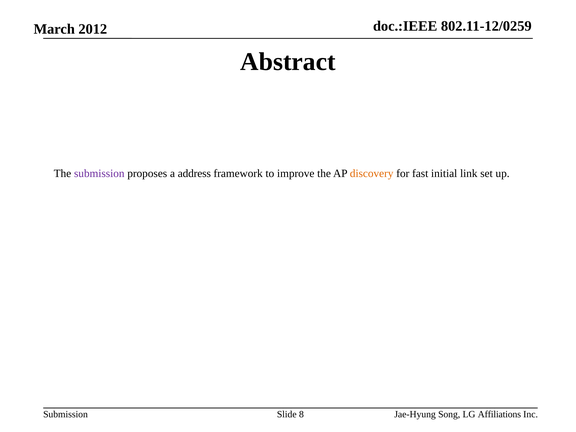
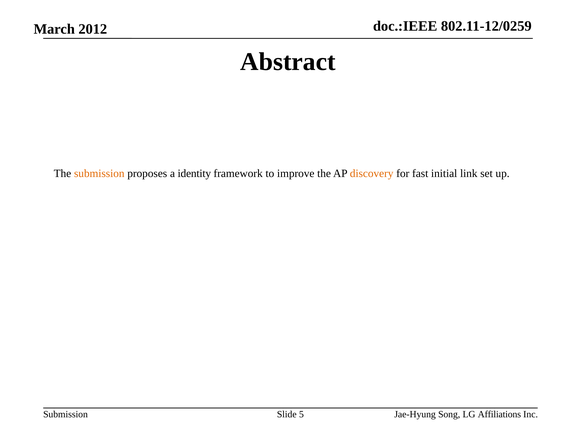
submission colour: purple -> orange (99, 174)
address: address -> identity (194, 174)
8: 8 -> 5 (301, 414)
